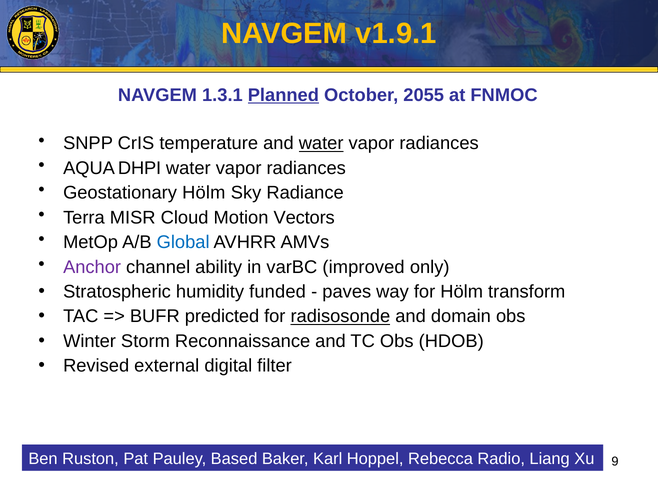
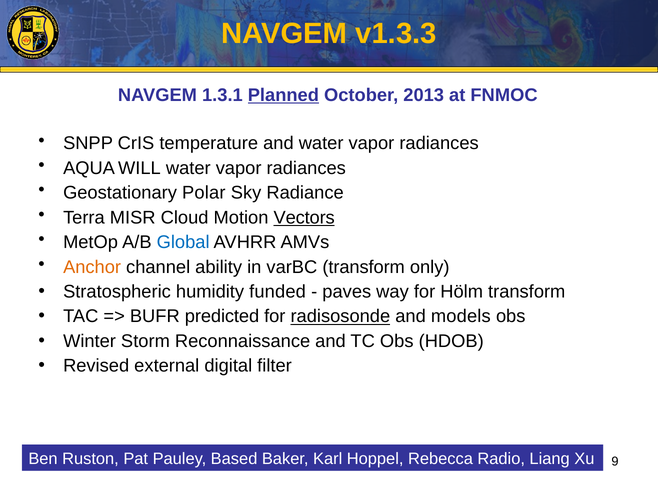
v1.9.1: v1.9.1 -> v1.3.3 (396, 34)
2055: 2055 -> 2013 (424, 95)
water underline: present -> none (321, 143)
DHPI: DHPI -> WILL (139, 168)
Geostationary Hölm: Hölm -> Polar (204, 193)
Vectors underline: none -> present (304, 217)
Anchor colour: purple -> orange (92, 267)
varBC improved: improved -> transform (364, 267)
domain: domain -> models (461, 316)
